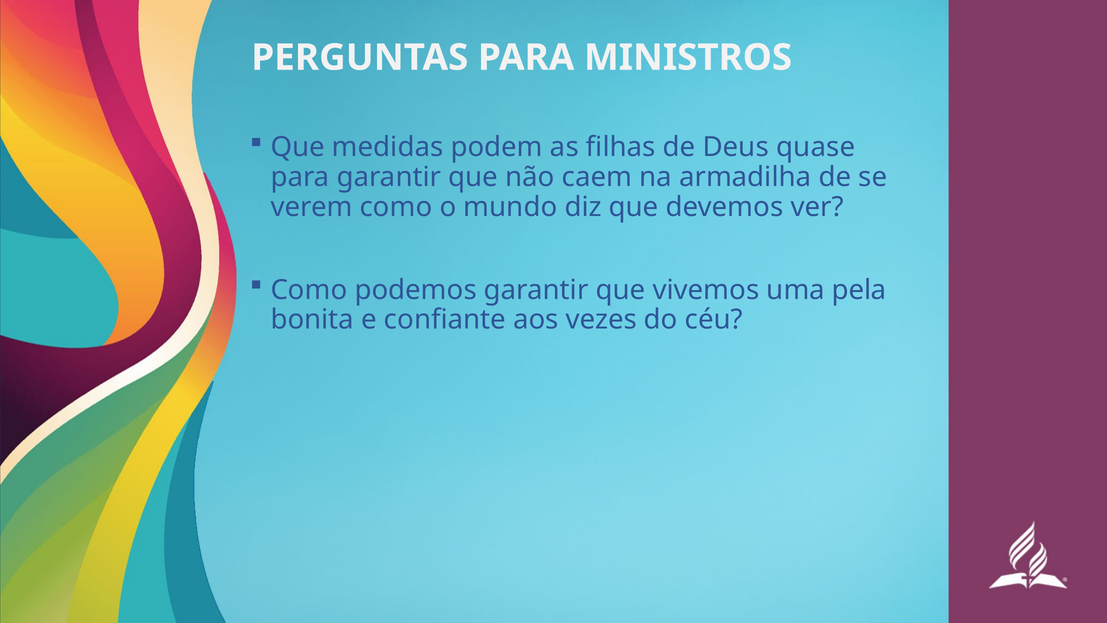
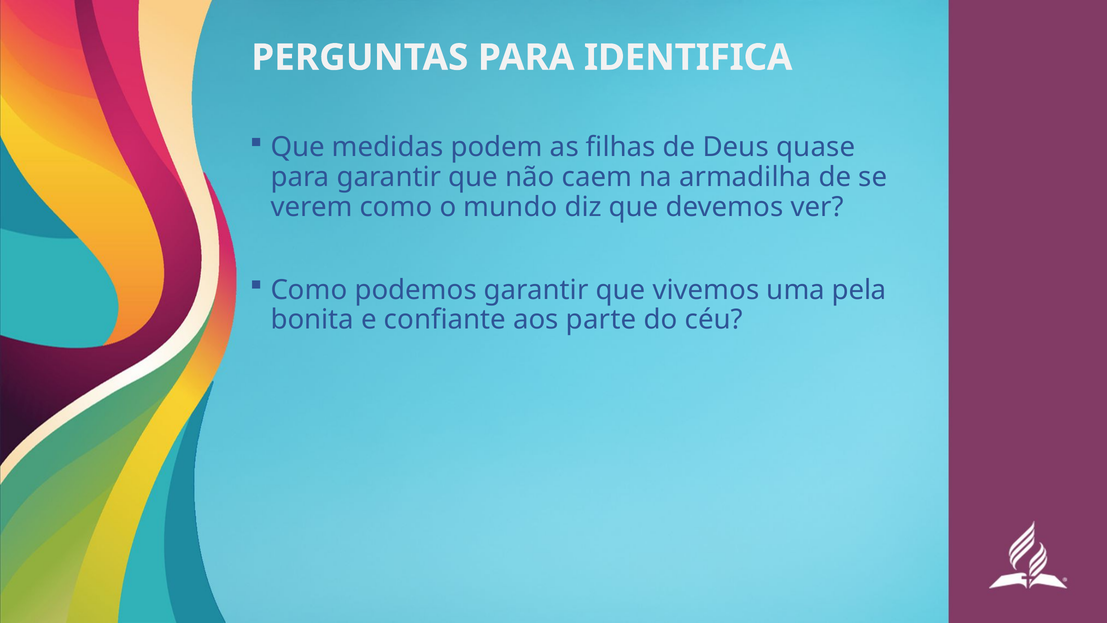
MINISTROS: MINISTROS -> IDENTIFICA (688, 58)
vezes: vezes -> parte (601, 320)
